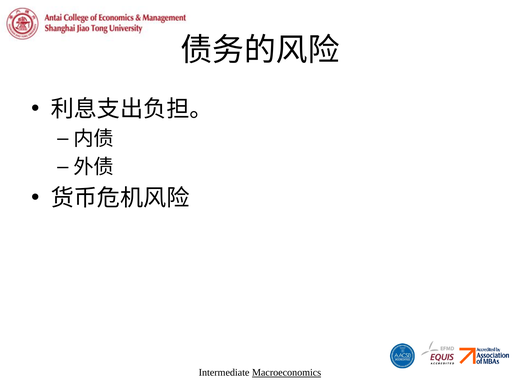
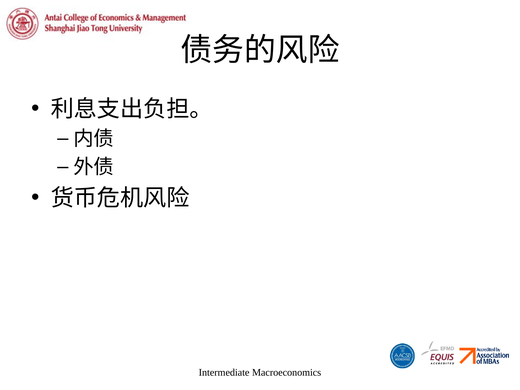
Macroeconomics underline: present -> none (287, 373)
